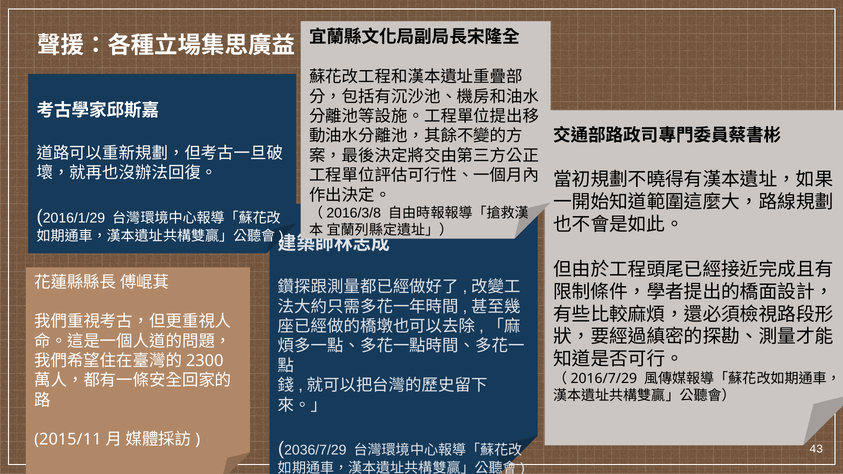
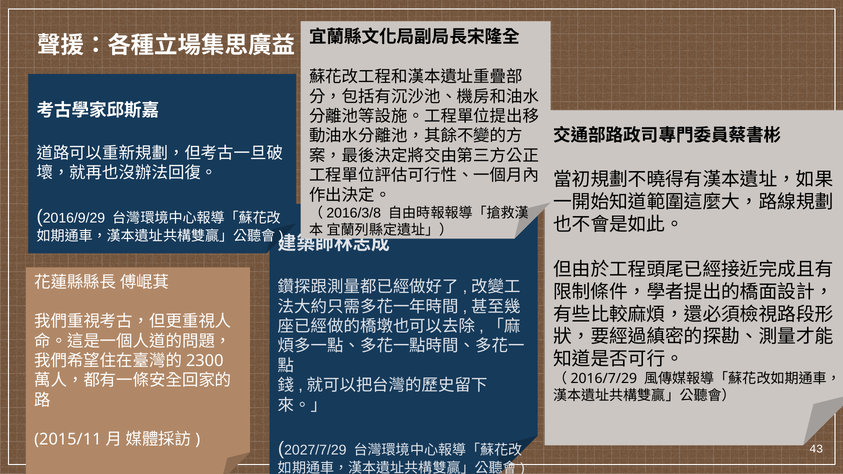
2016/1/29: 2016/1/29 -> 2016/9/29 (74, 218)
2036/7/29: 2036/7/29 -> 2027/7/29 (315, 451)
